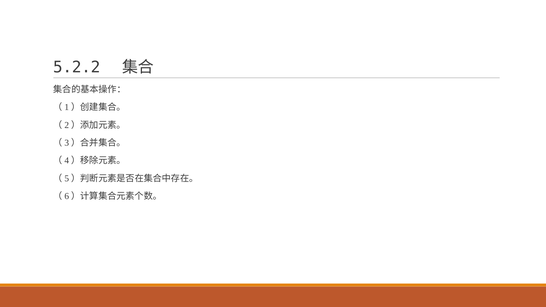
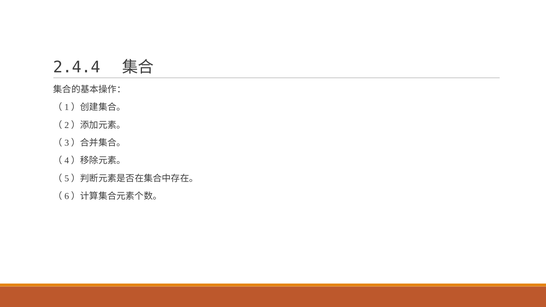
5.2.2: 5.2.2 -> 2.4.4 (77, 67)
